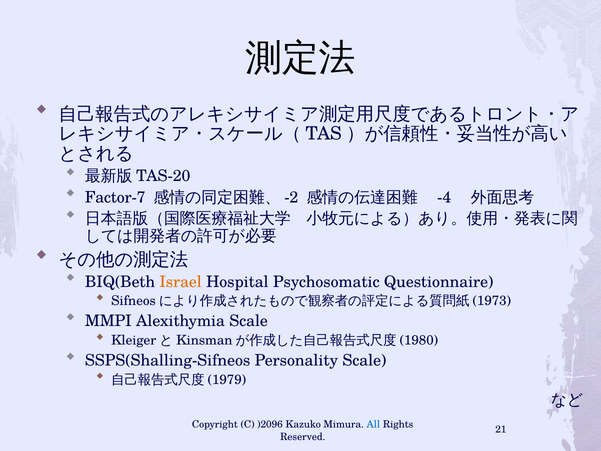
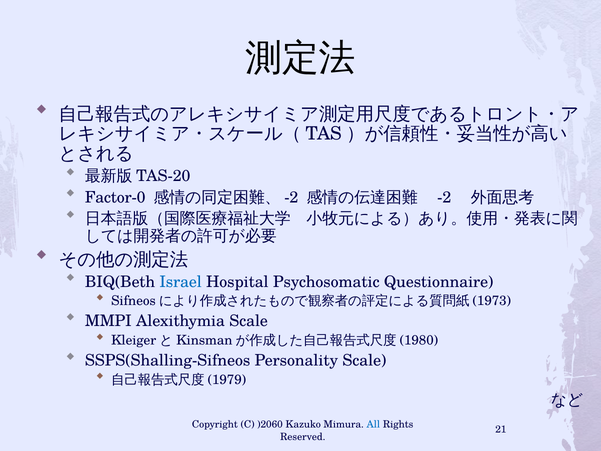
Factor-7: Factor-7 -> Factor-0 (115, 197)
-4: -4 -> -2 (444, 197)
Israel colour: orange -> blue (181, 282)
)2096: )2096 -> )2060 (270, 424)
